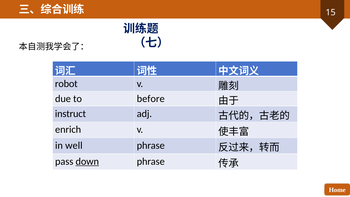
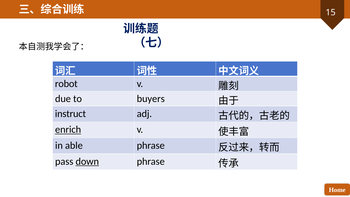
before: before -> buyers (151, 99)
enrich underline: none -> present (68, 129)
well: well -> able (74, 145)
